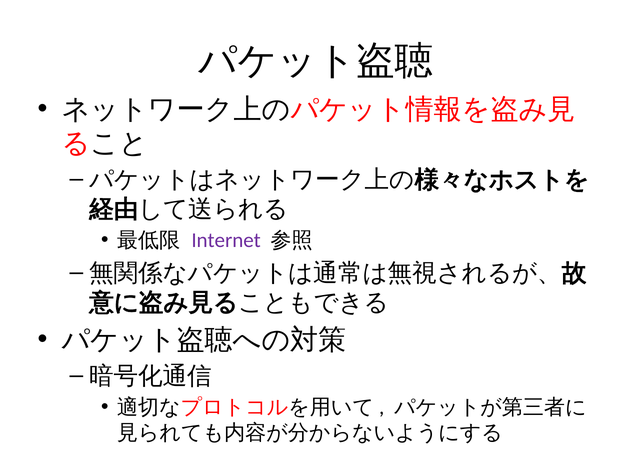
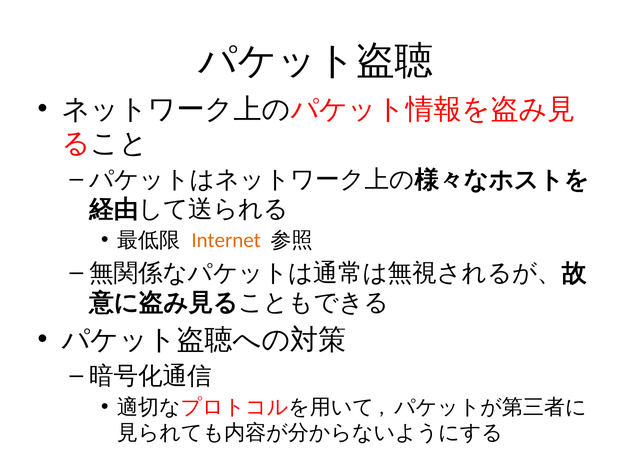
Internet colour: purple -> orange (226, 240)
